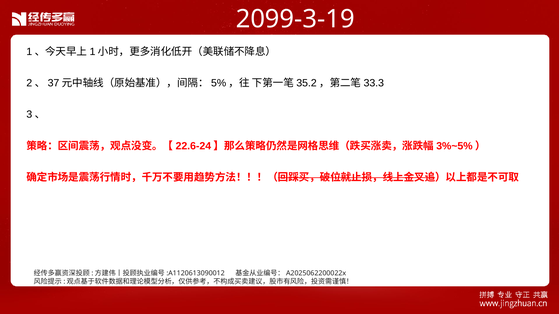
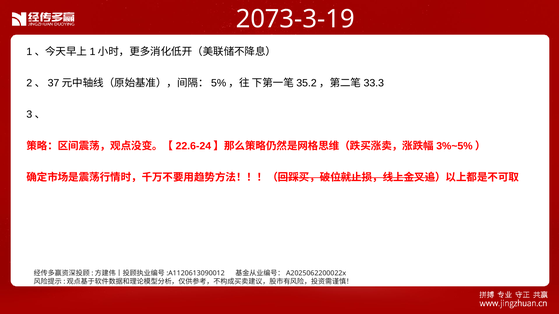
2099-3-19: 2099-3-19 -> 2073-3-19 (295, 19)
